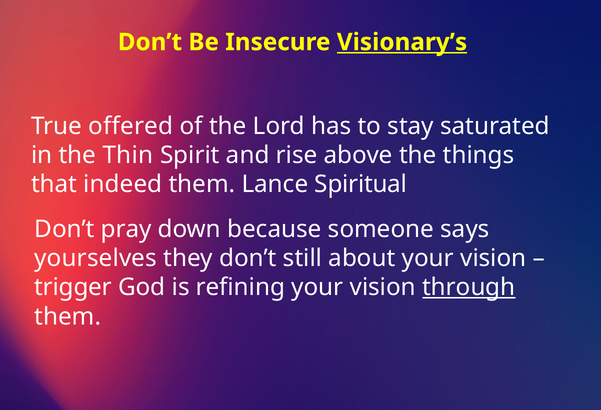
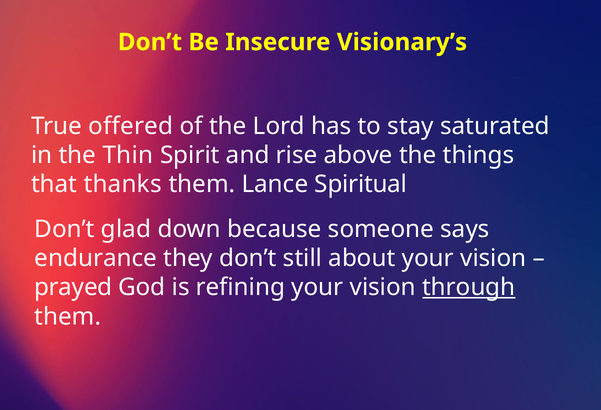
Visionary’s underline: present -> none (402, 42)
indeed: indeed -> thanks (123, 184)
pray: pray -> glad (126, 229)
yourselves: yourselves -> endurance (96, 258)
trigger: trigger -> prayed (73, 287)
